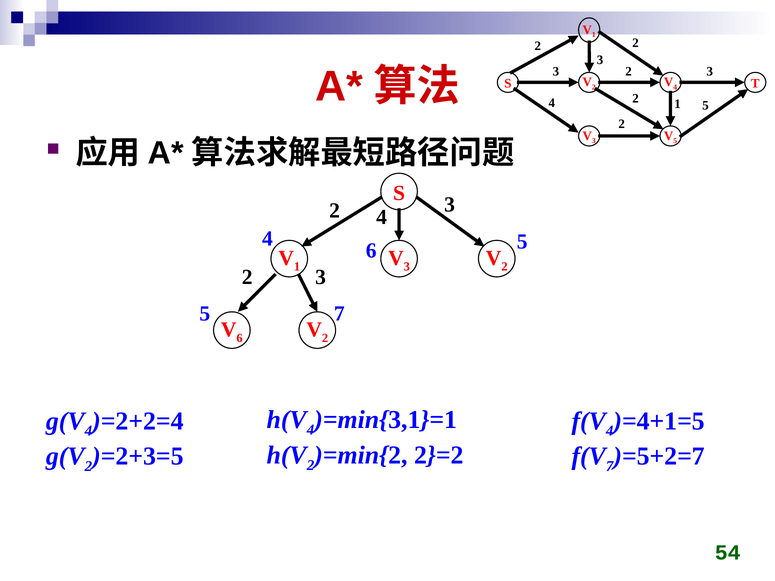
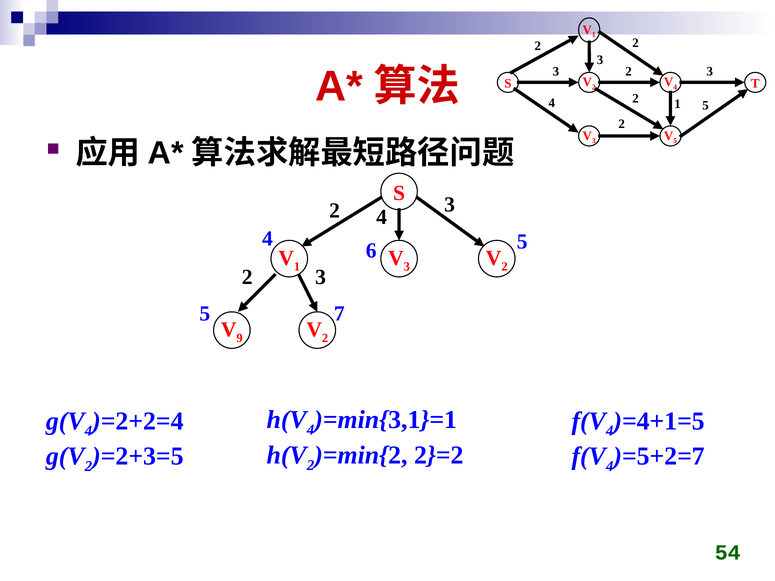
6: 6 -> 9 (240, 338)
7: 7 -> 4 (610, 467)
